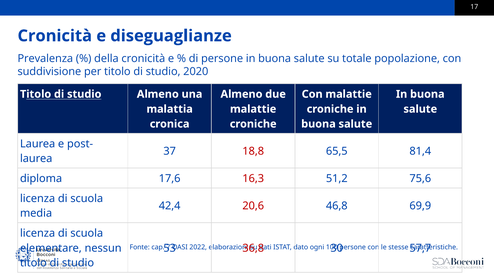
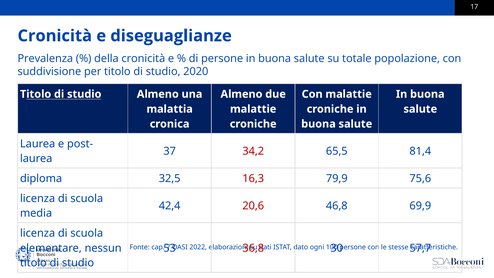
18,8: 18,8 -> 34,2 (253, 151)
17,6: 17,6 -> 32,5 (170, 178)
51,2: 51,2 -> 79,9 (337, 178)
